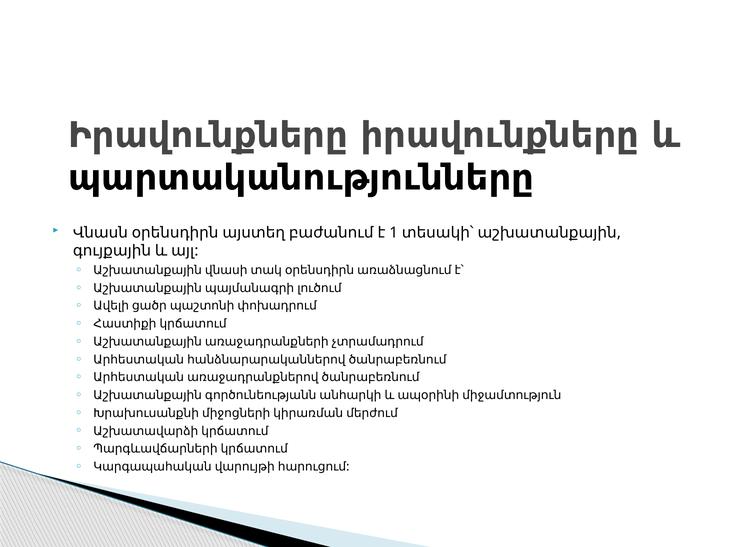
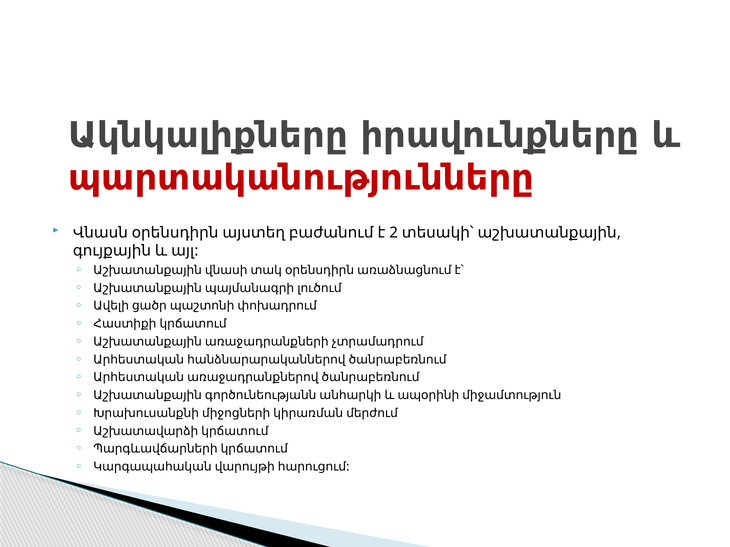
Իրավունքները: Իրավունքները -> Ակնկալիքները (208, 135)
պարտականությունները colour: black -> red (301, 178)
1: 1 -> 2 (394, 233)
